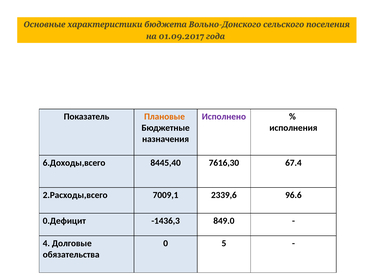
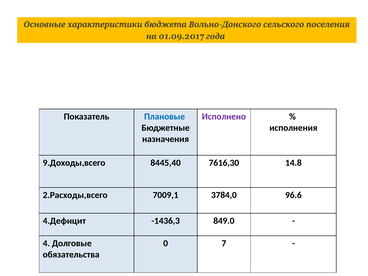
Плановые colour: orange -> blue (165, 117)
6.Доходы,всего: 6.Доходы,всего -> 9.Доходы,всего (74, 163)
67.4: 67.4 -> 14.8 (293, 163)
2339,6: 2339,6 -> 3784,0 (224, 195)
0.Дефицит: 0.Дефицит -> 4.Дефицит (64, 221)
5: 5 -> 7 (224, 243)
